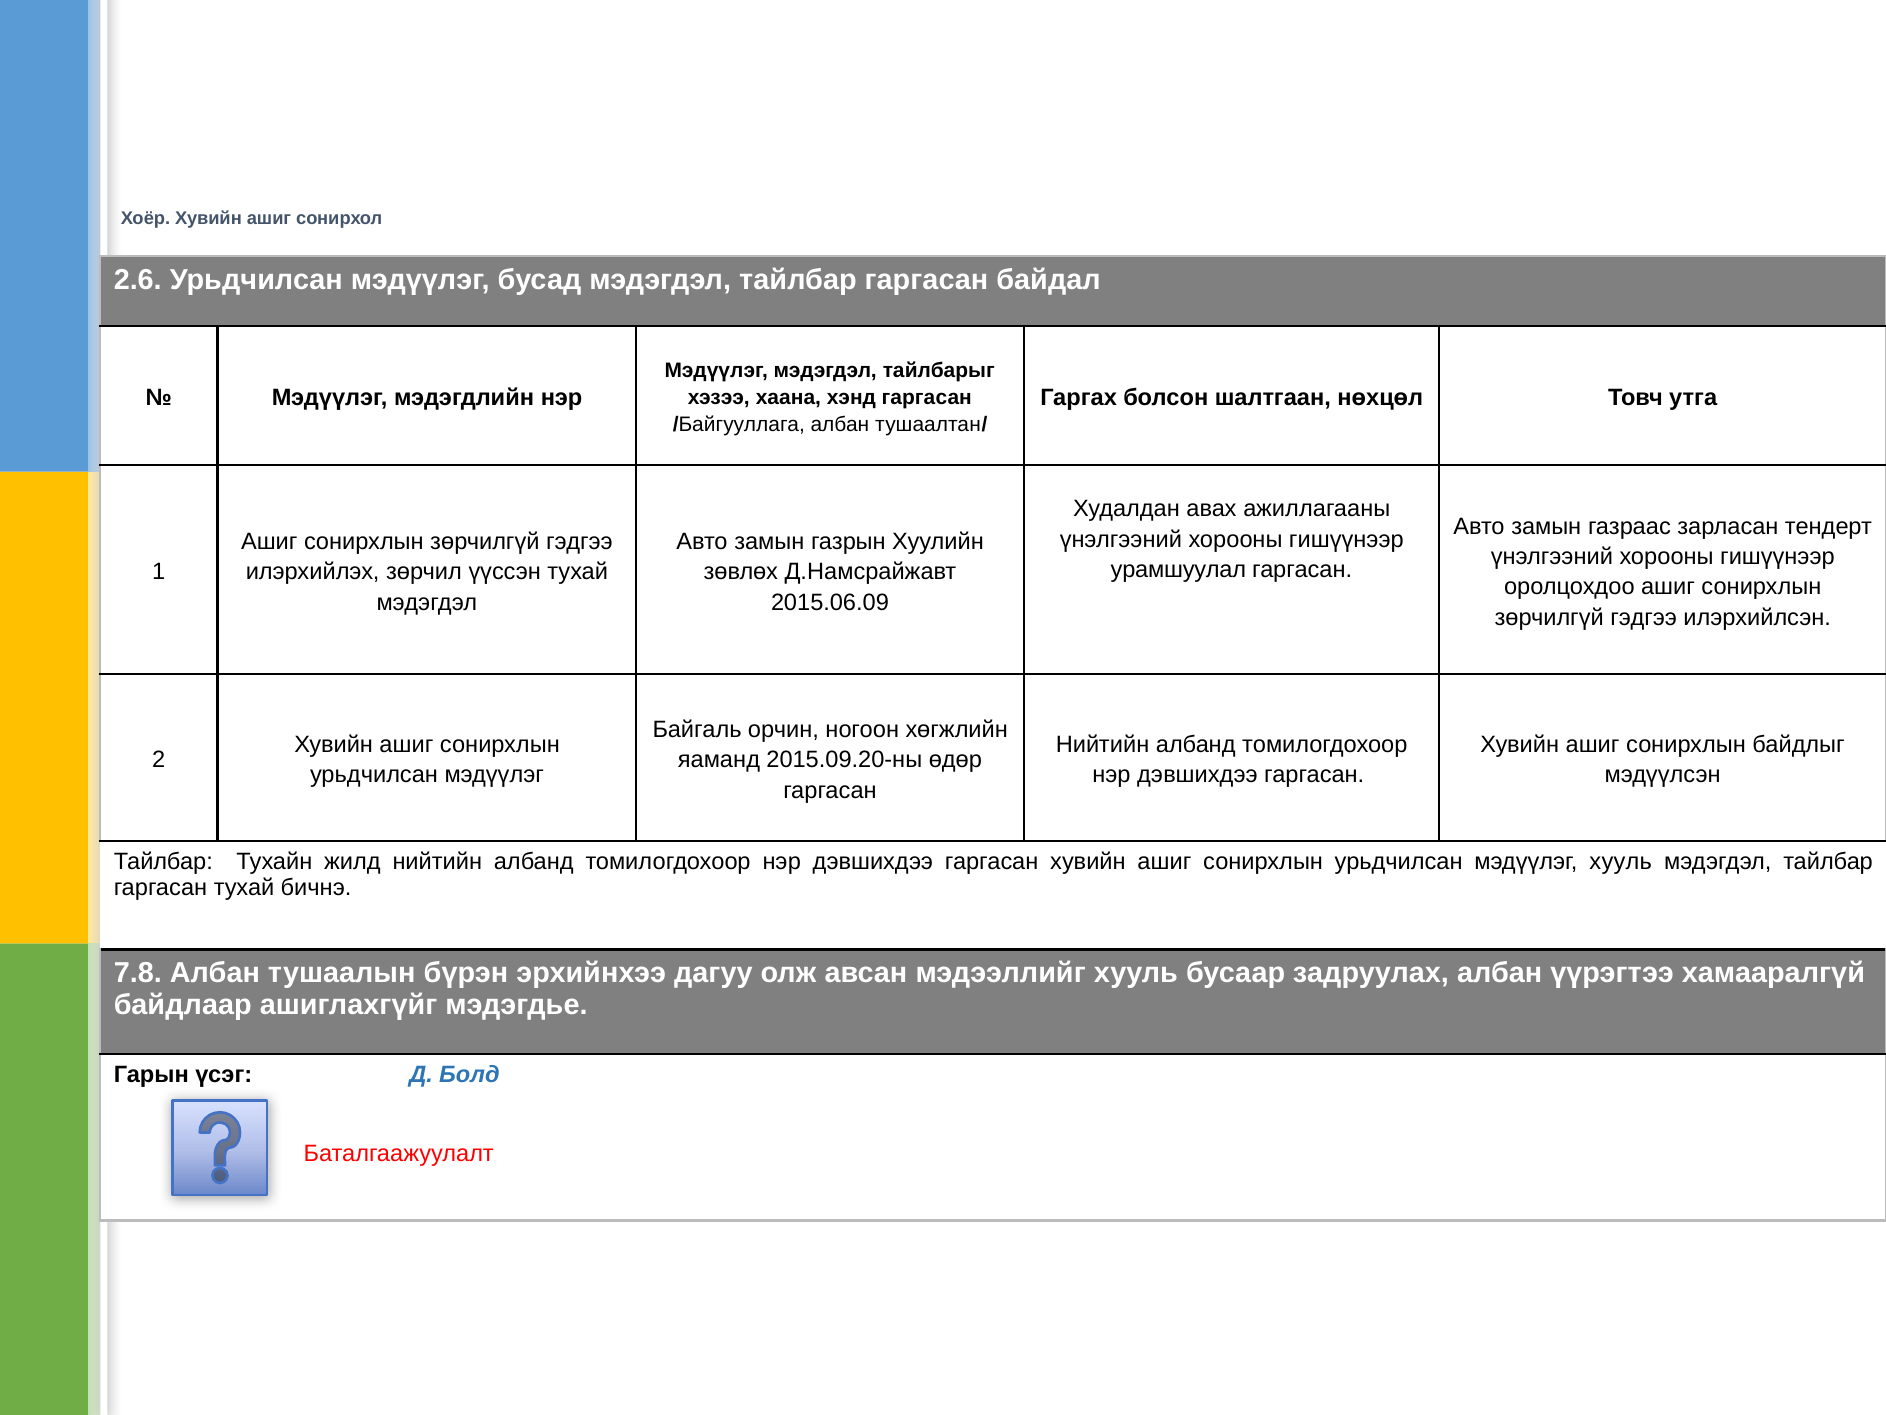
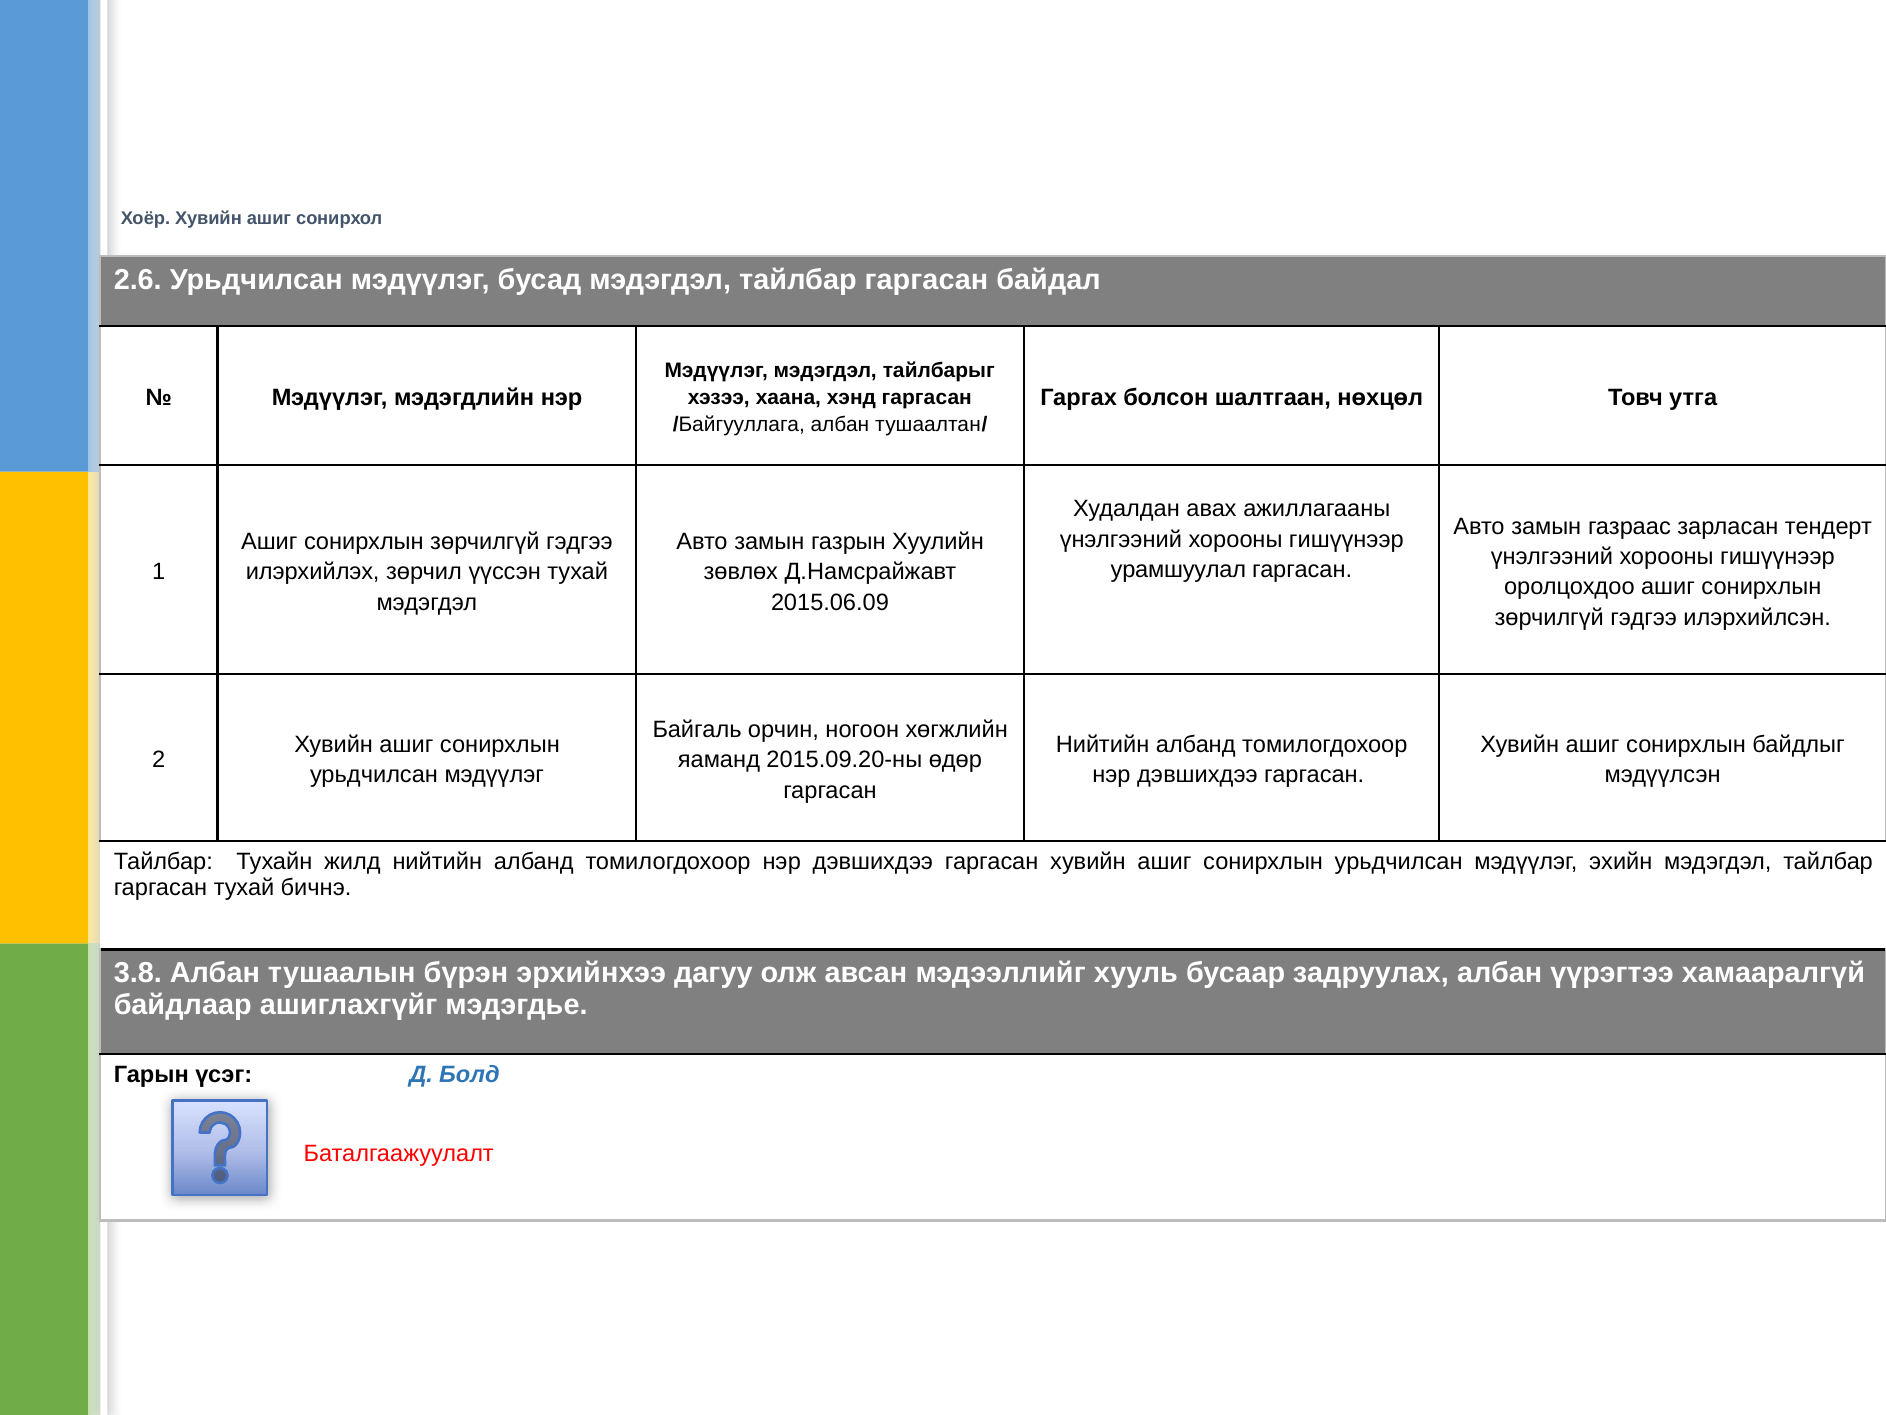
мэдүүлэг хууль: хууль -> эхийн (1621, 861)
7.8: 7.8 -> 3.8 (138, 973)
